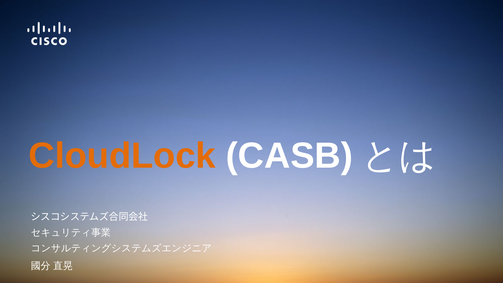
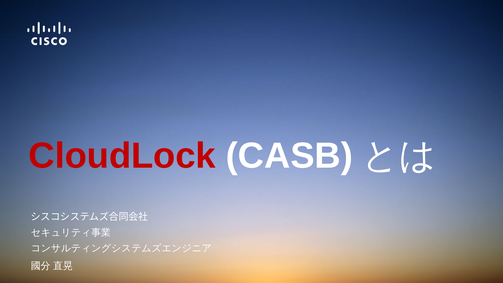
CloudLock colour: orange -> red (122, 156)
